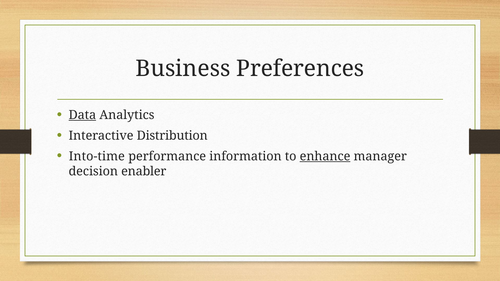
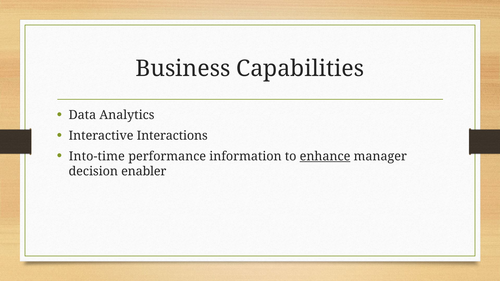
Preferences: Preferences -> Capabilities (300, 69)
Data underline: present -> none (82, 115)
Distribution: Distribution -> Interactions (172, 136)
